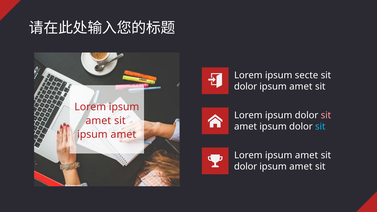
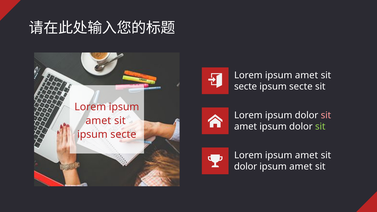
secte: secte -> amet (307, 75)
dolor: dolor -> secte (246, 86)
amet: amet -> secte (301, 86)
sit colour: light blue -> light green (320, 127)
amet: amet -> secte (123, 135)
